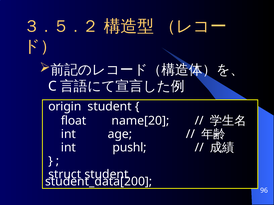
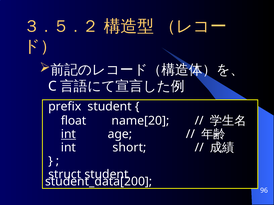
origin: origin -> prefix (65, 107)
int underline: none -> present (68, 134)
pushl: pushl -> short (129, 148)
